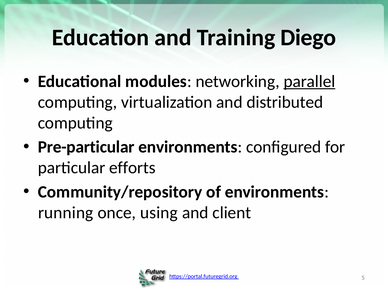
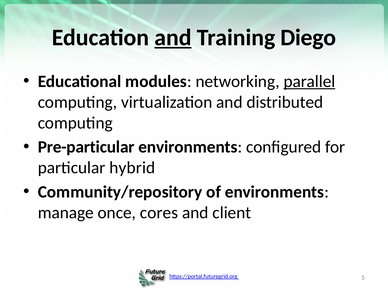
and underline: none -> present (173, 38)
efforts: efforts -> hybrid (132, 168)
running: running -> manage (66, 213)
using: using -> cores (159, 213)
